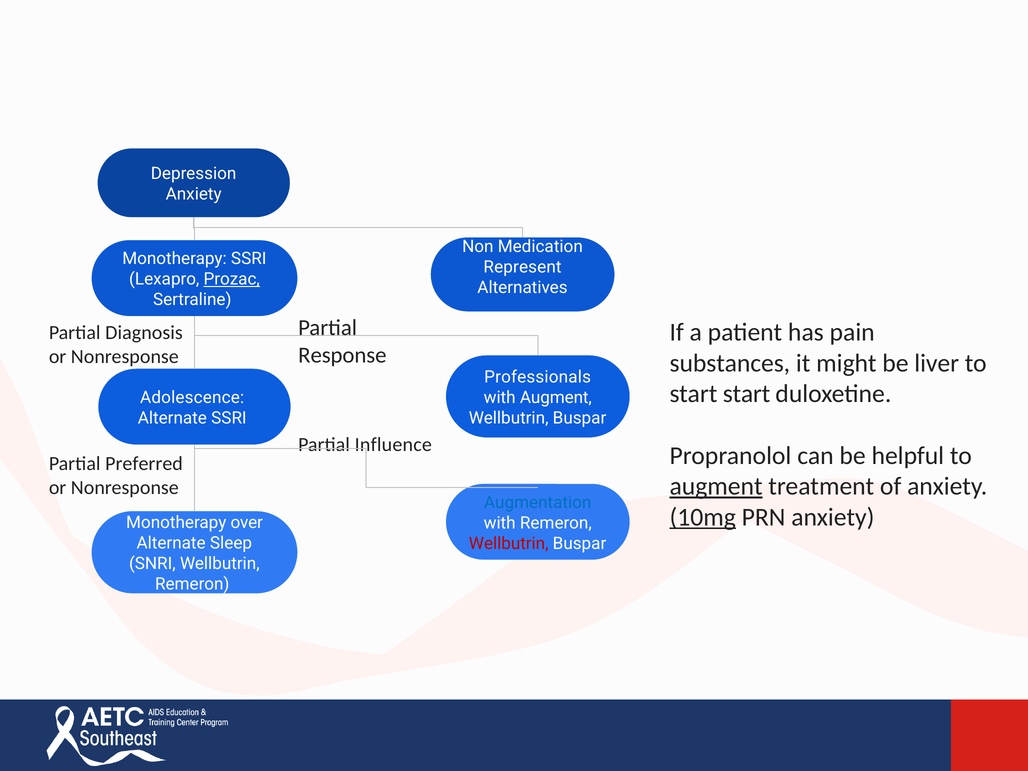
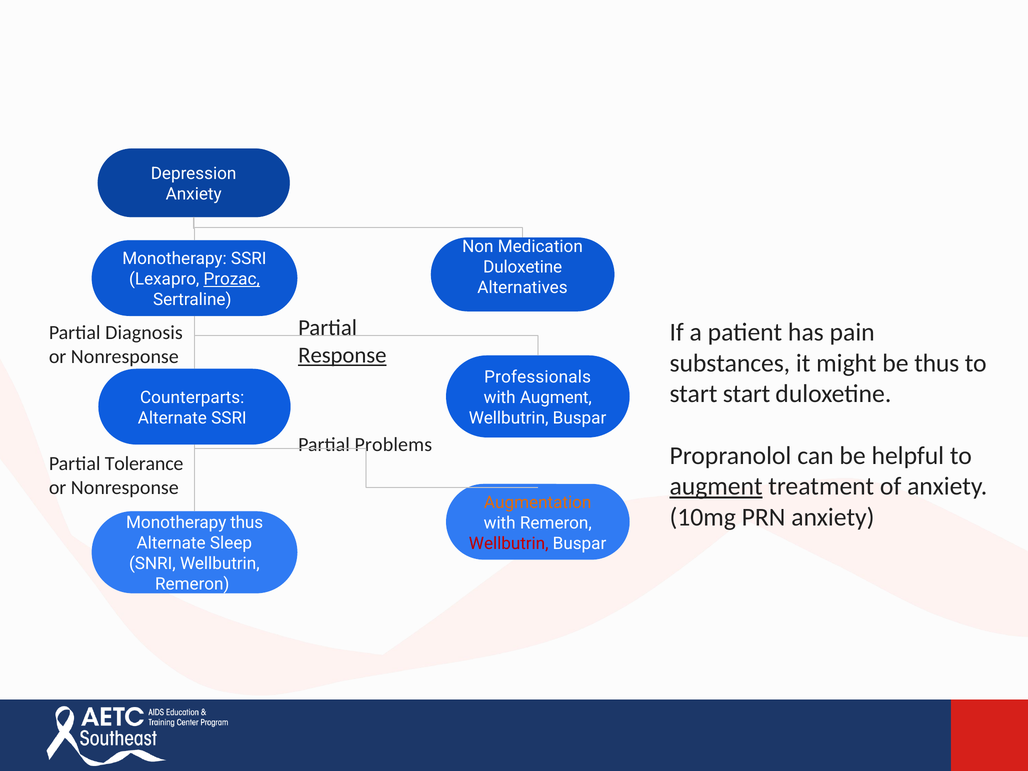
Represent: Represent -> Duloxetine (523, 267)
Response underline: none -> present (342, 355)
be liver: liver -> thus (937, 363)
Adolescence: Adolescence -> Counterparts (192, 398)
Influence: Influence -> Problems (393, 445)
Preferred: Preferred -> Tolerance (144, 463)
Augmentation colour: blue -> orange (538, 502)
10mg underline: present -> none (703, 517)
Monotherapy over: over -> thus (247, 523)
